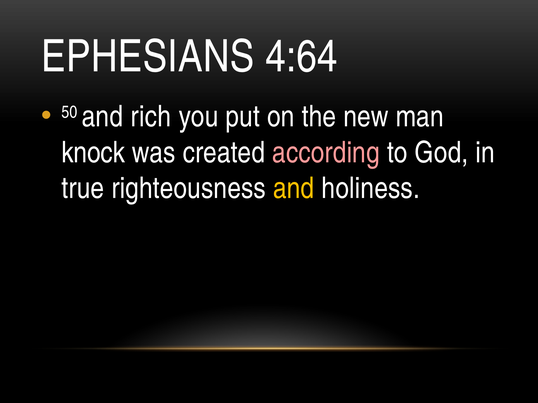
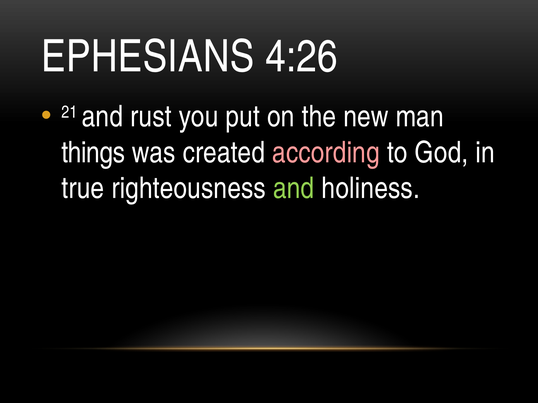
4:64: 4:64 -> 4:26 (302, 57)
50: 50 -> 21 (69, 112)
rich: rich -> rust (151, 117)
knock: knock -> things (93, 153)
and colour: yellow -> light green (294, 189)
